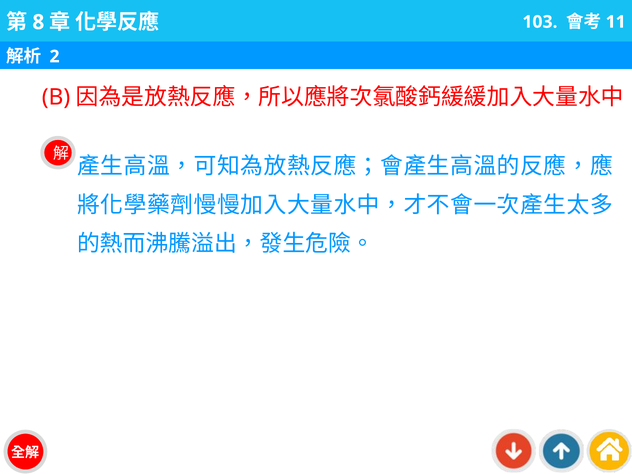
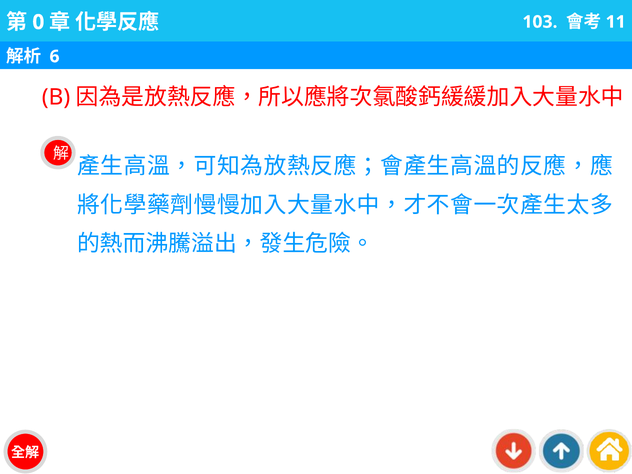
8: 8 -> 0 (38, 22)
2: 2 -> 6 (55, 57)
